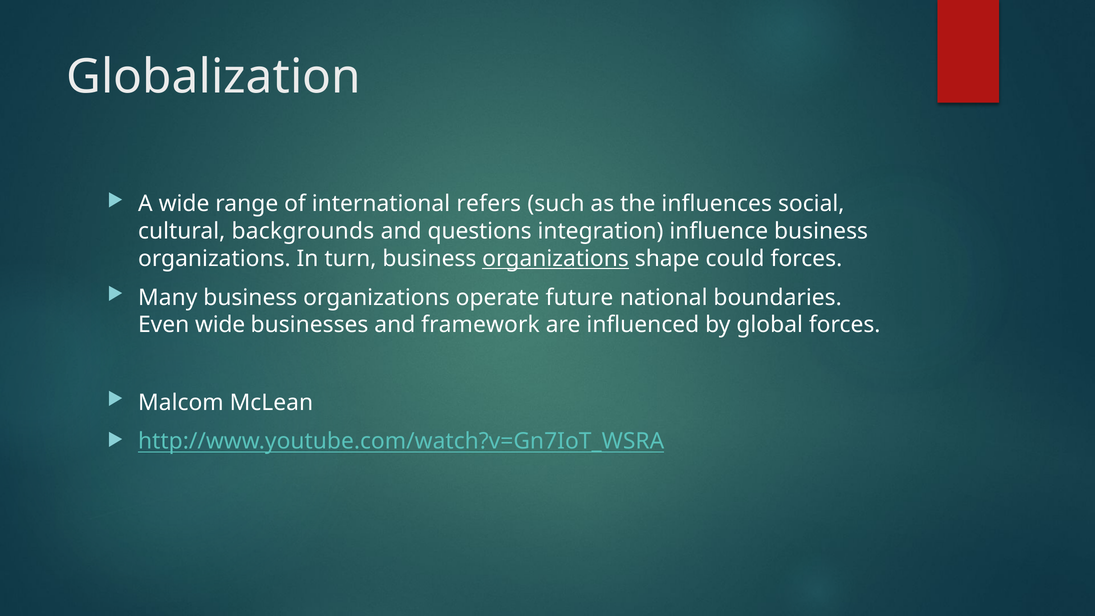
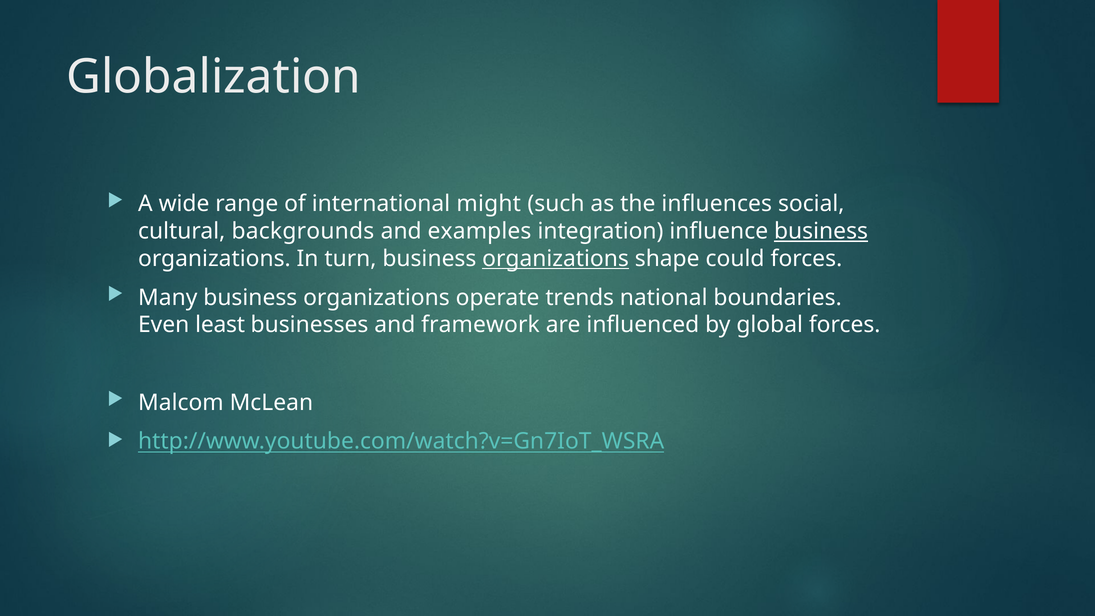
refers: refers -> might (489, 204)
questions: questions -> examples (479, 231)
business underline: none -> present (821, 231)
future: future -> trends (580, 297)
Even wide: wide -> least (220, 325)
